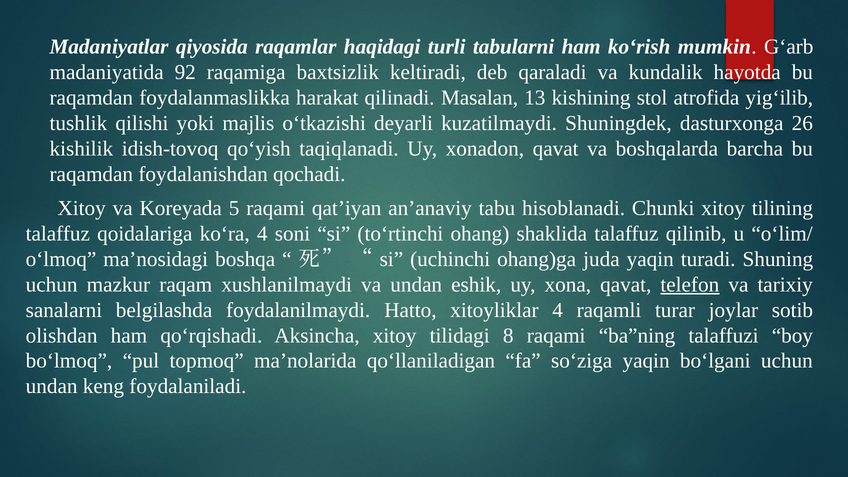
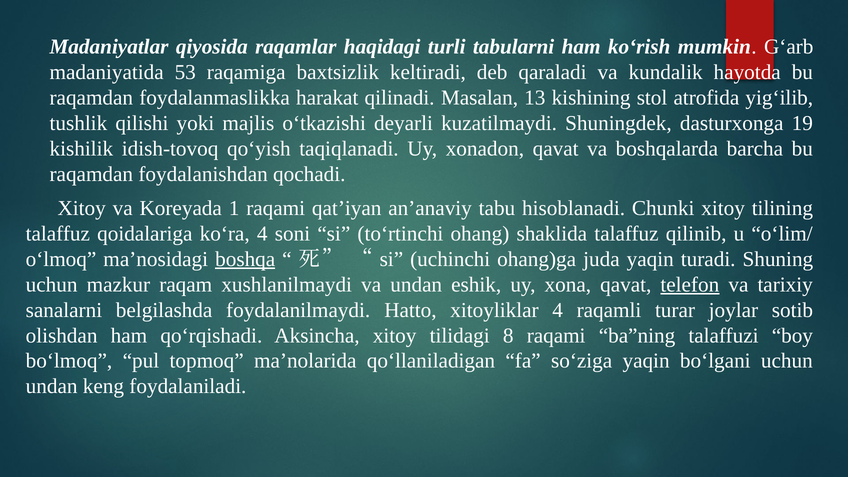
92: 92 -> 53 (185, 72)
26: 26 -> 19 (802, 123)
5: 5 -> 1 (234, 208)
boshqa underline: none -> present (245, 259)
